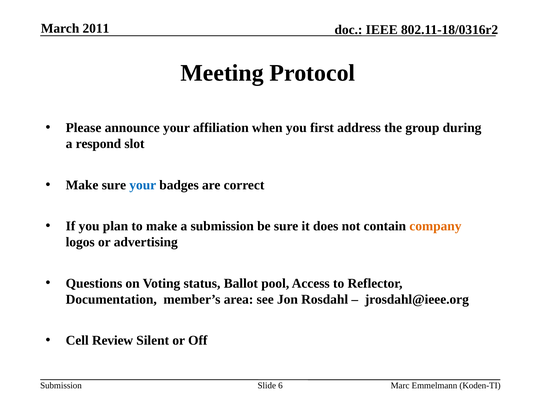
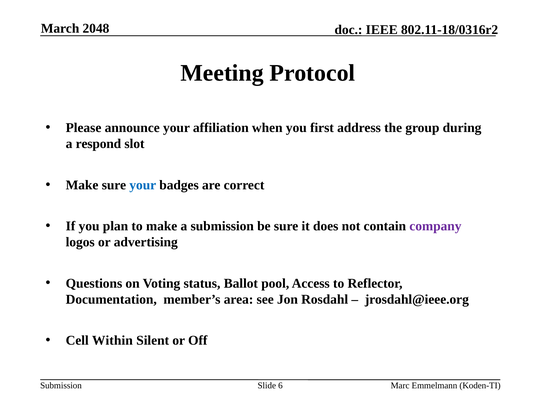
2011: 2011 -> 2048 (96, 28)
company colour: orange -> purple (435, 226)
Review: Review -> Within (112, 340)
